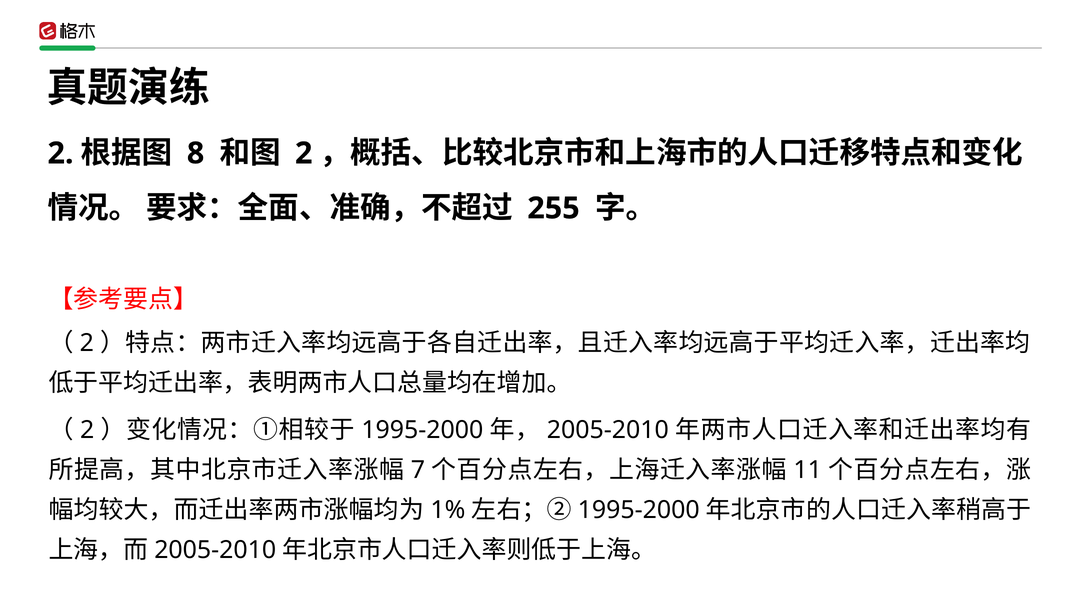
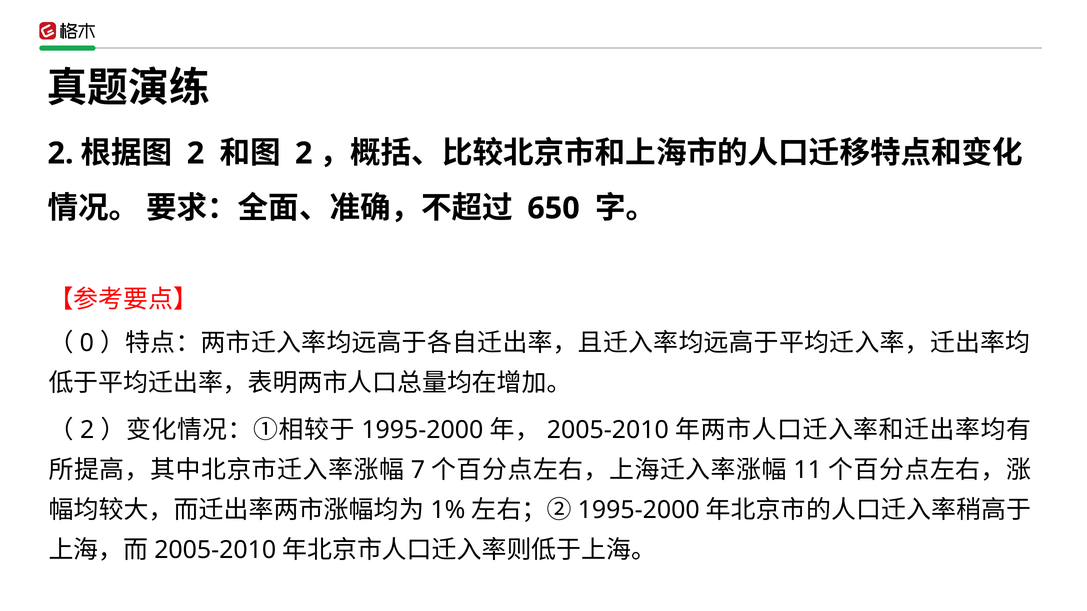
8: 8 -> 2 (196, 153)
255: 255 -> 650 (553, 208)
2: 2 -> 0 (87, 343)
